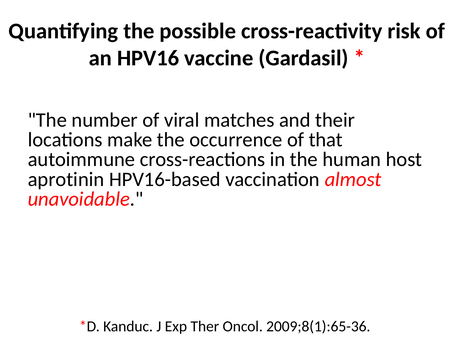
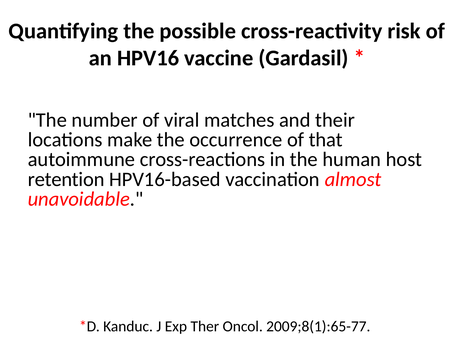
aprotinin: aprotinin -> retention (66, 179)
2009;8(1):65-36: 2009;8(1):65-36 -> 2009;8(1):65-77 (318, 327)
